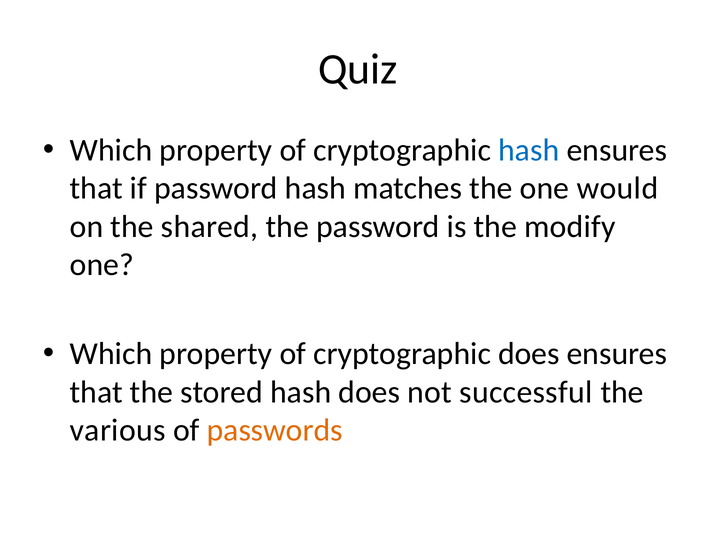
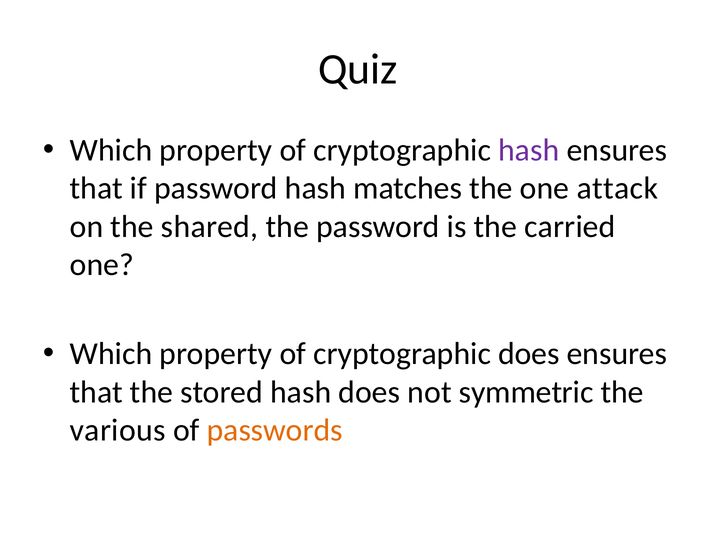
hash colour: blue -> purple (529, 150)
would: would -> attack (618, 188)
modify: modify -> carried (570, 227)
successful: successful -> symmetric (526, 392)
